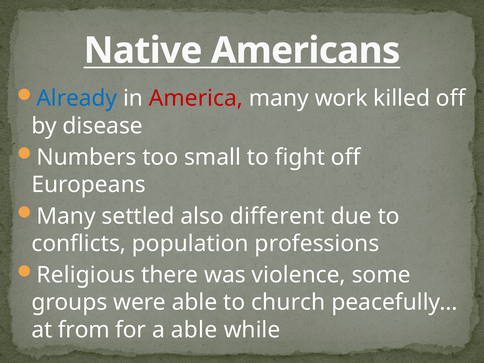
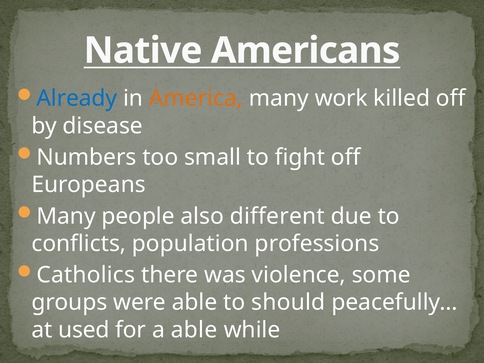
America colour: red -> orange (196, 98)
settled: settled -> people (138, 216)
Religious: Religious -> Catholics (86, 275)
church: church -> should (288, 302)
from: from -> used (84, 330)
